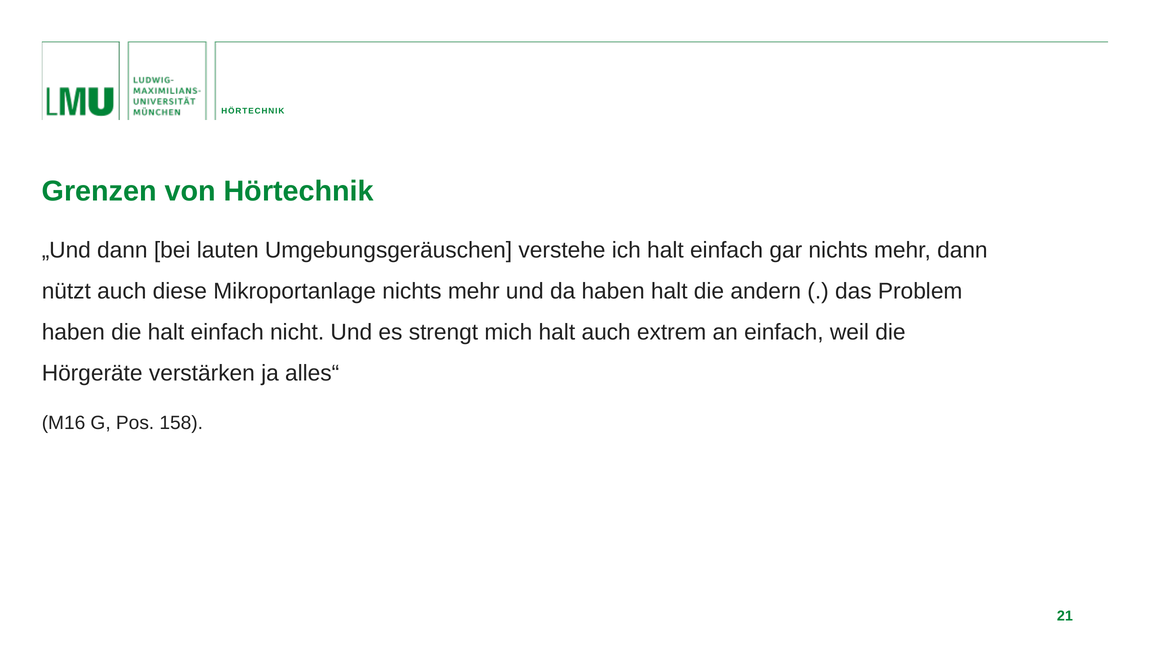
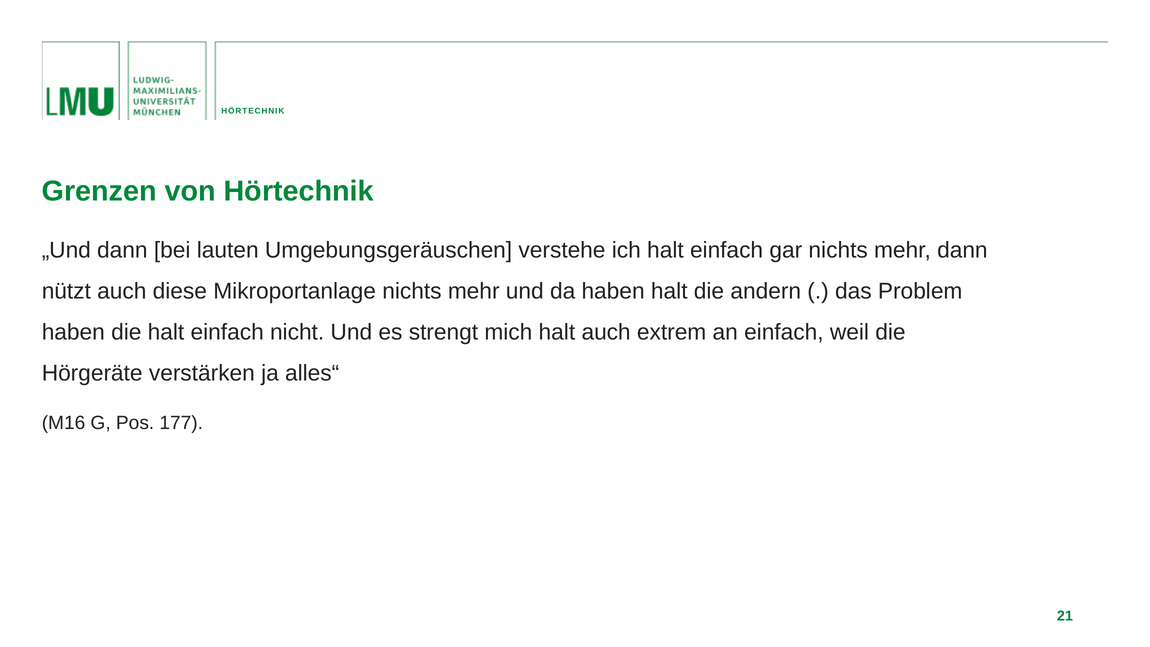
158: 158 -> 177 (181, 423)
